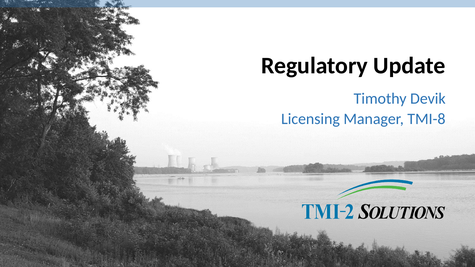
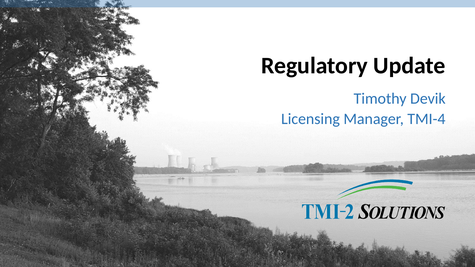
TMI-8: TMI-8 -> TMI-4 (426, 119)
